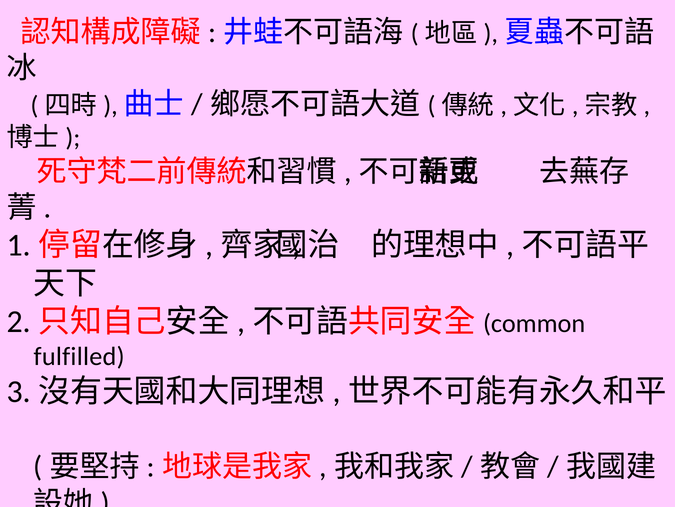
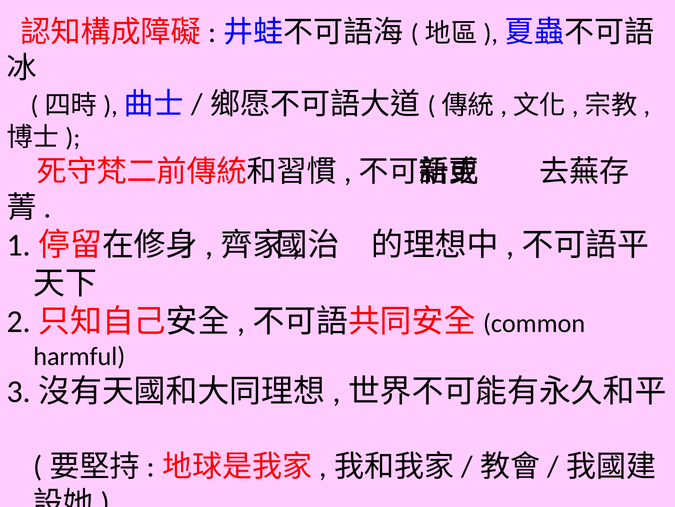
fulfilled: fulfilled -> harmful (79, 356)
